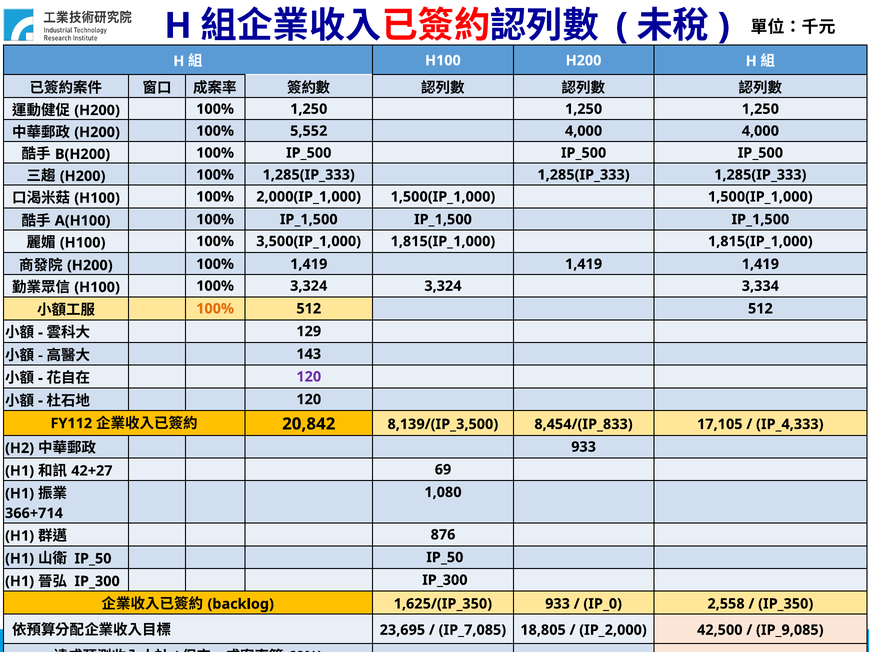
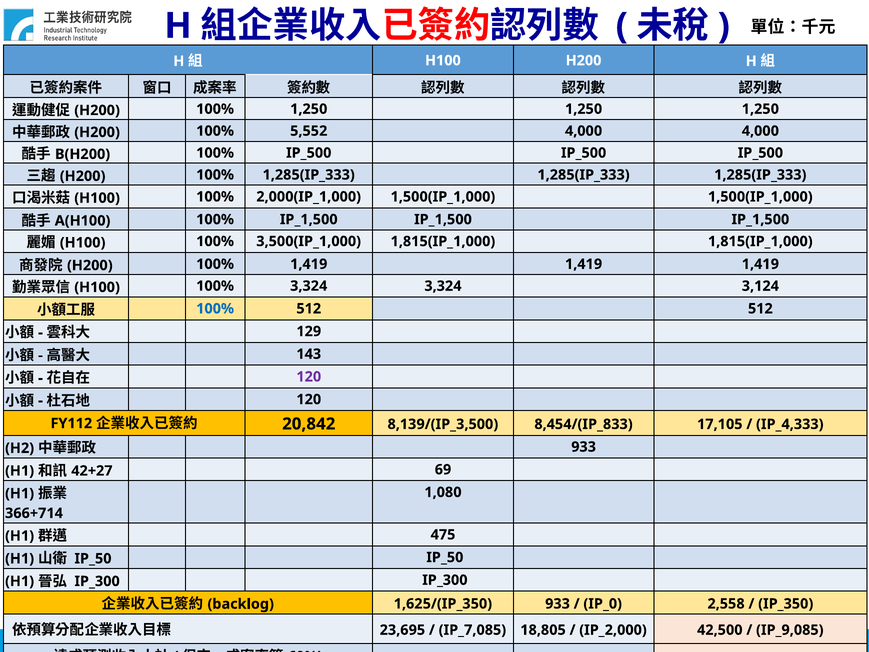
3,334: 3,334 -> 3,124 (760, 286)
100% colour: orange -> blue (215, 309)
876: 876 -> 475 (443, 534)
